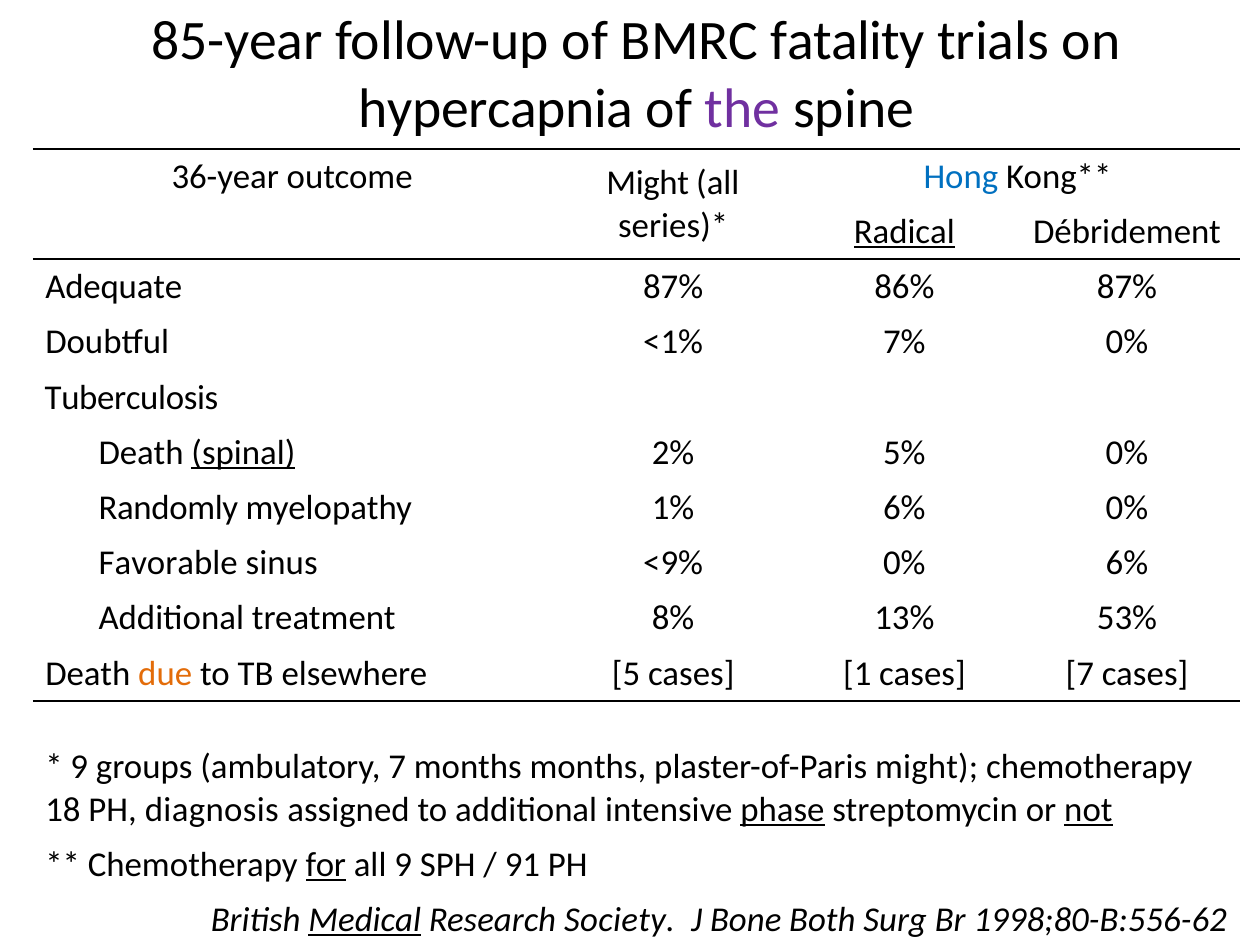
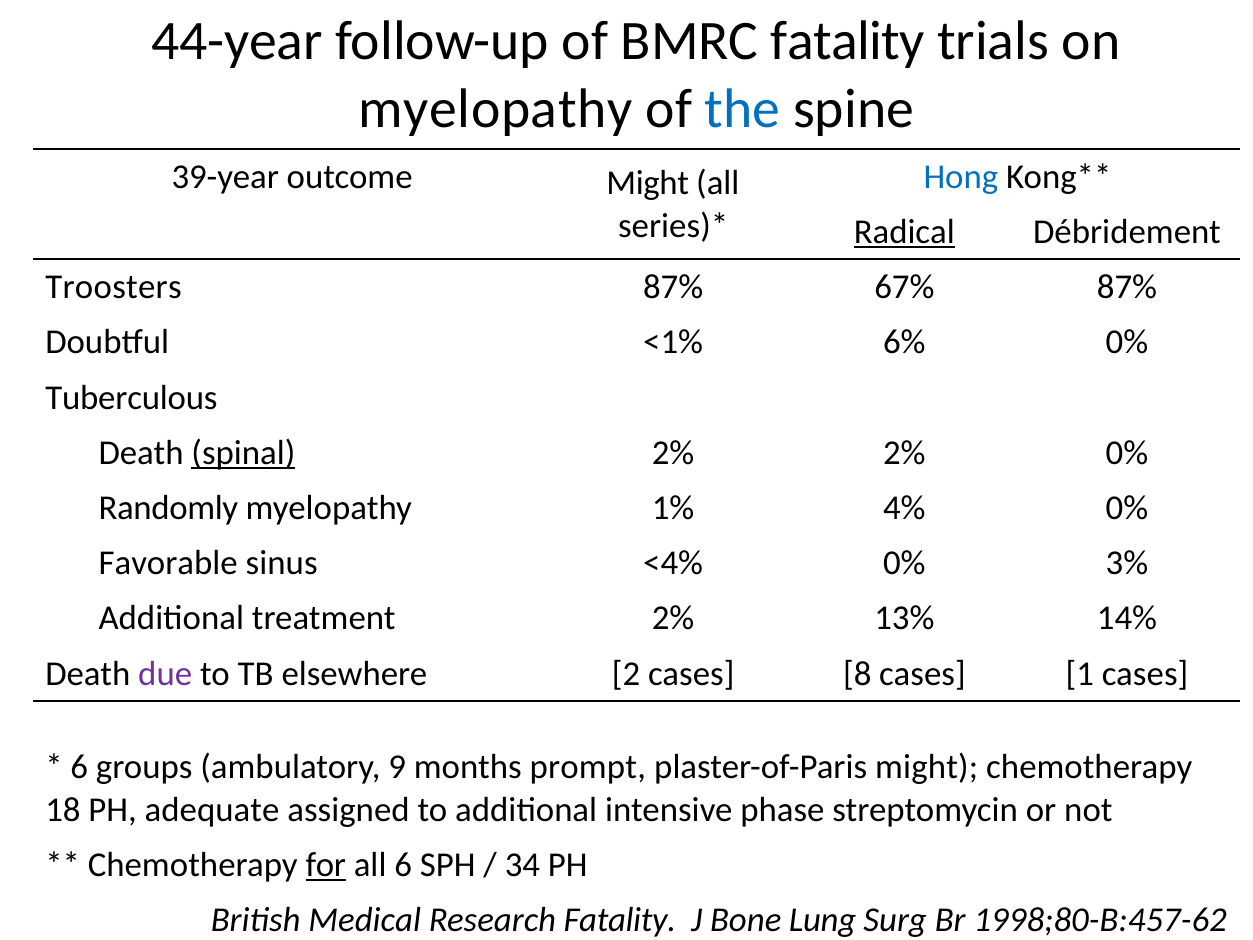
85-year: 85-year -> 44-year (237, 41)
hypercapnia: hypercapnia -> myelopathy (496, 109)
the colour: purple -> blue (743, 109)
36-year: 36-year -> 39-year (225, 177)
Adequate: Adequate -> Troosters (114, 287)
86%: 86% -> 67% (904, 287)
7%: 7% -> 6% (904, 342)
Tuberculosis: Tuberculosis -> Tuberculous (131, 398)
2% 5%: 5% -> 2% (904, 453)
1% 6%: 6% -> 4% (904, 508)
<9%: <9% -> <4% (673, 563)
0% 6%: 6% -> 3% (1127, 563)
treatment 8%: 8% -> 2% (673, 618)
53%: 53% -> 14% (1127, 618)
due colour: orange -> purple (165, 674)
5: 5 -> 2 (626, 674)
1: 1 -> 8 (857, 674)
cases 7: 7 -> 1 (1080, 674)
9: 9 -> 6 (79, 767)
ambulatory 7: 7 -> 9 (397, 767)
months months: months -> prompt (588, 767)
diagnosis: diagnosis -> adequate (212, 809)
phase underline: present -> none (782, 809)
not underline: present -> none (1088, 809)
all 9: 9 -> 6 (403, 865)
91: 91 -> 34 (522, 865)
Medical underline: present -> none (365, 920)
Research Society: Society -> Fatality (620, 920)
Both: Both -> Lung (823, 920)
1998;80-B:556-62: 1998;80-B:556-62 -> 1998;80-B:457-62 (1100, 920)
